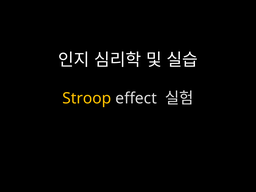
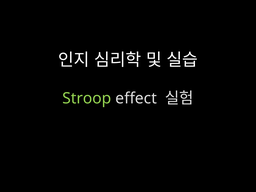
Stroop colour: yellow -> light green (87, 98)
